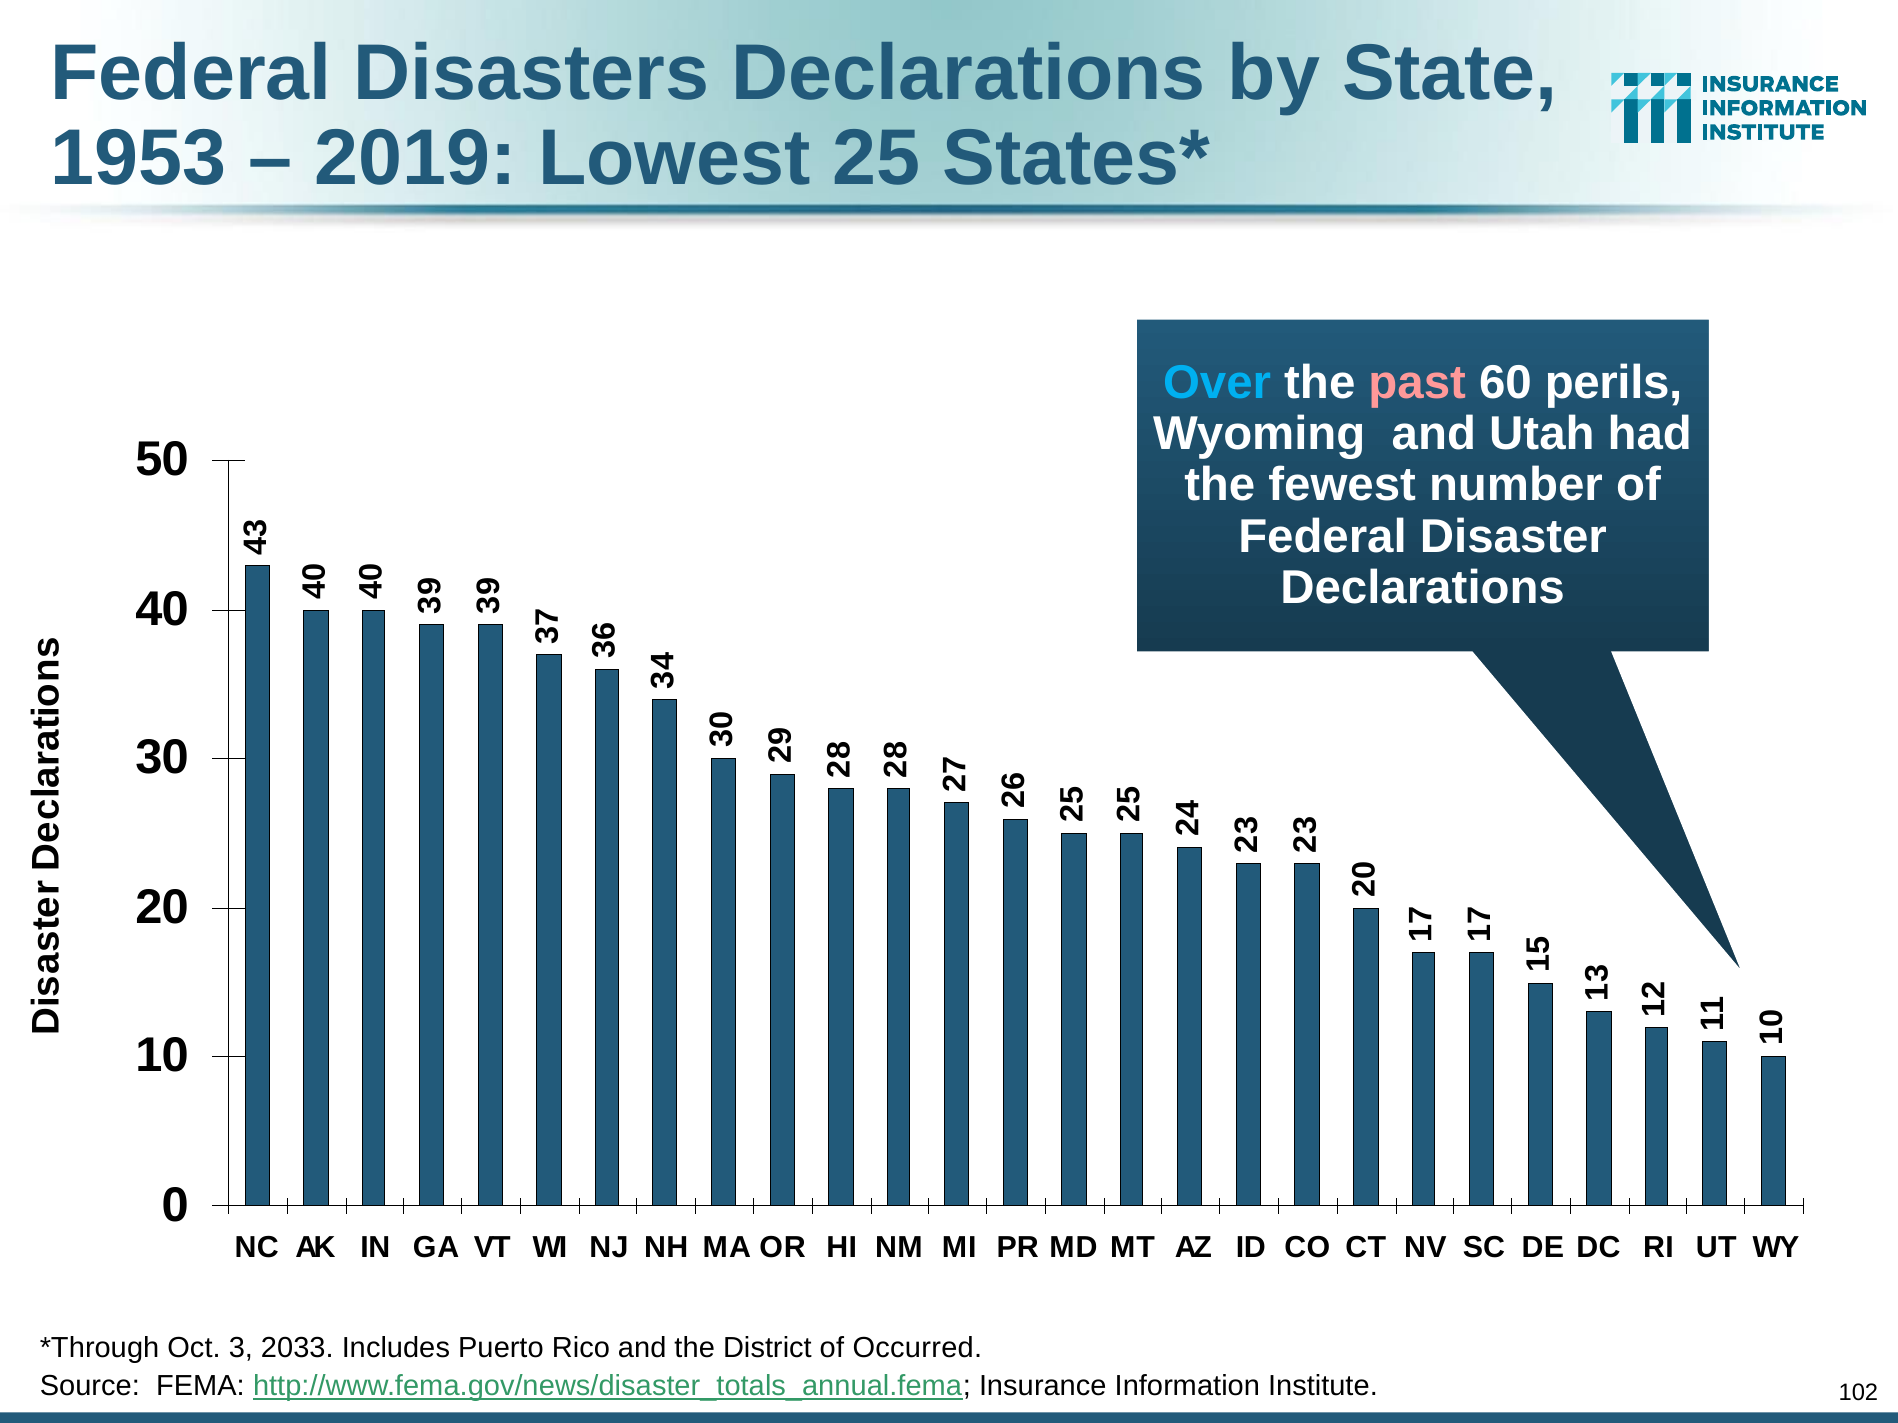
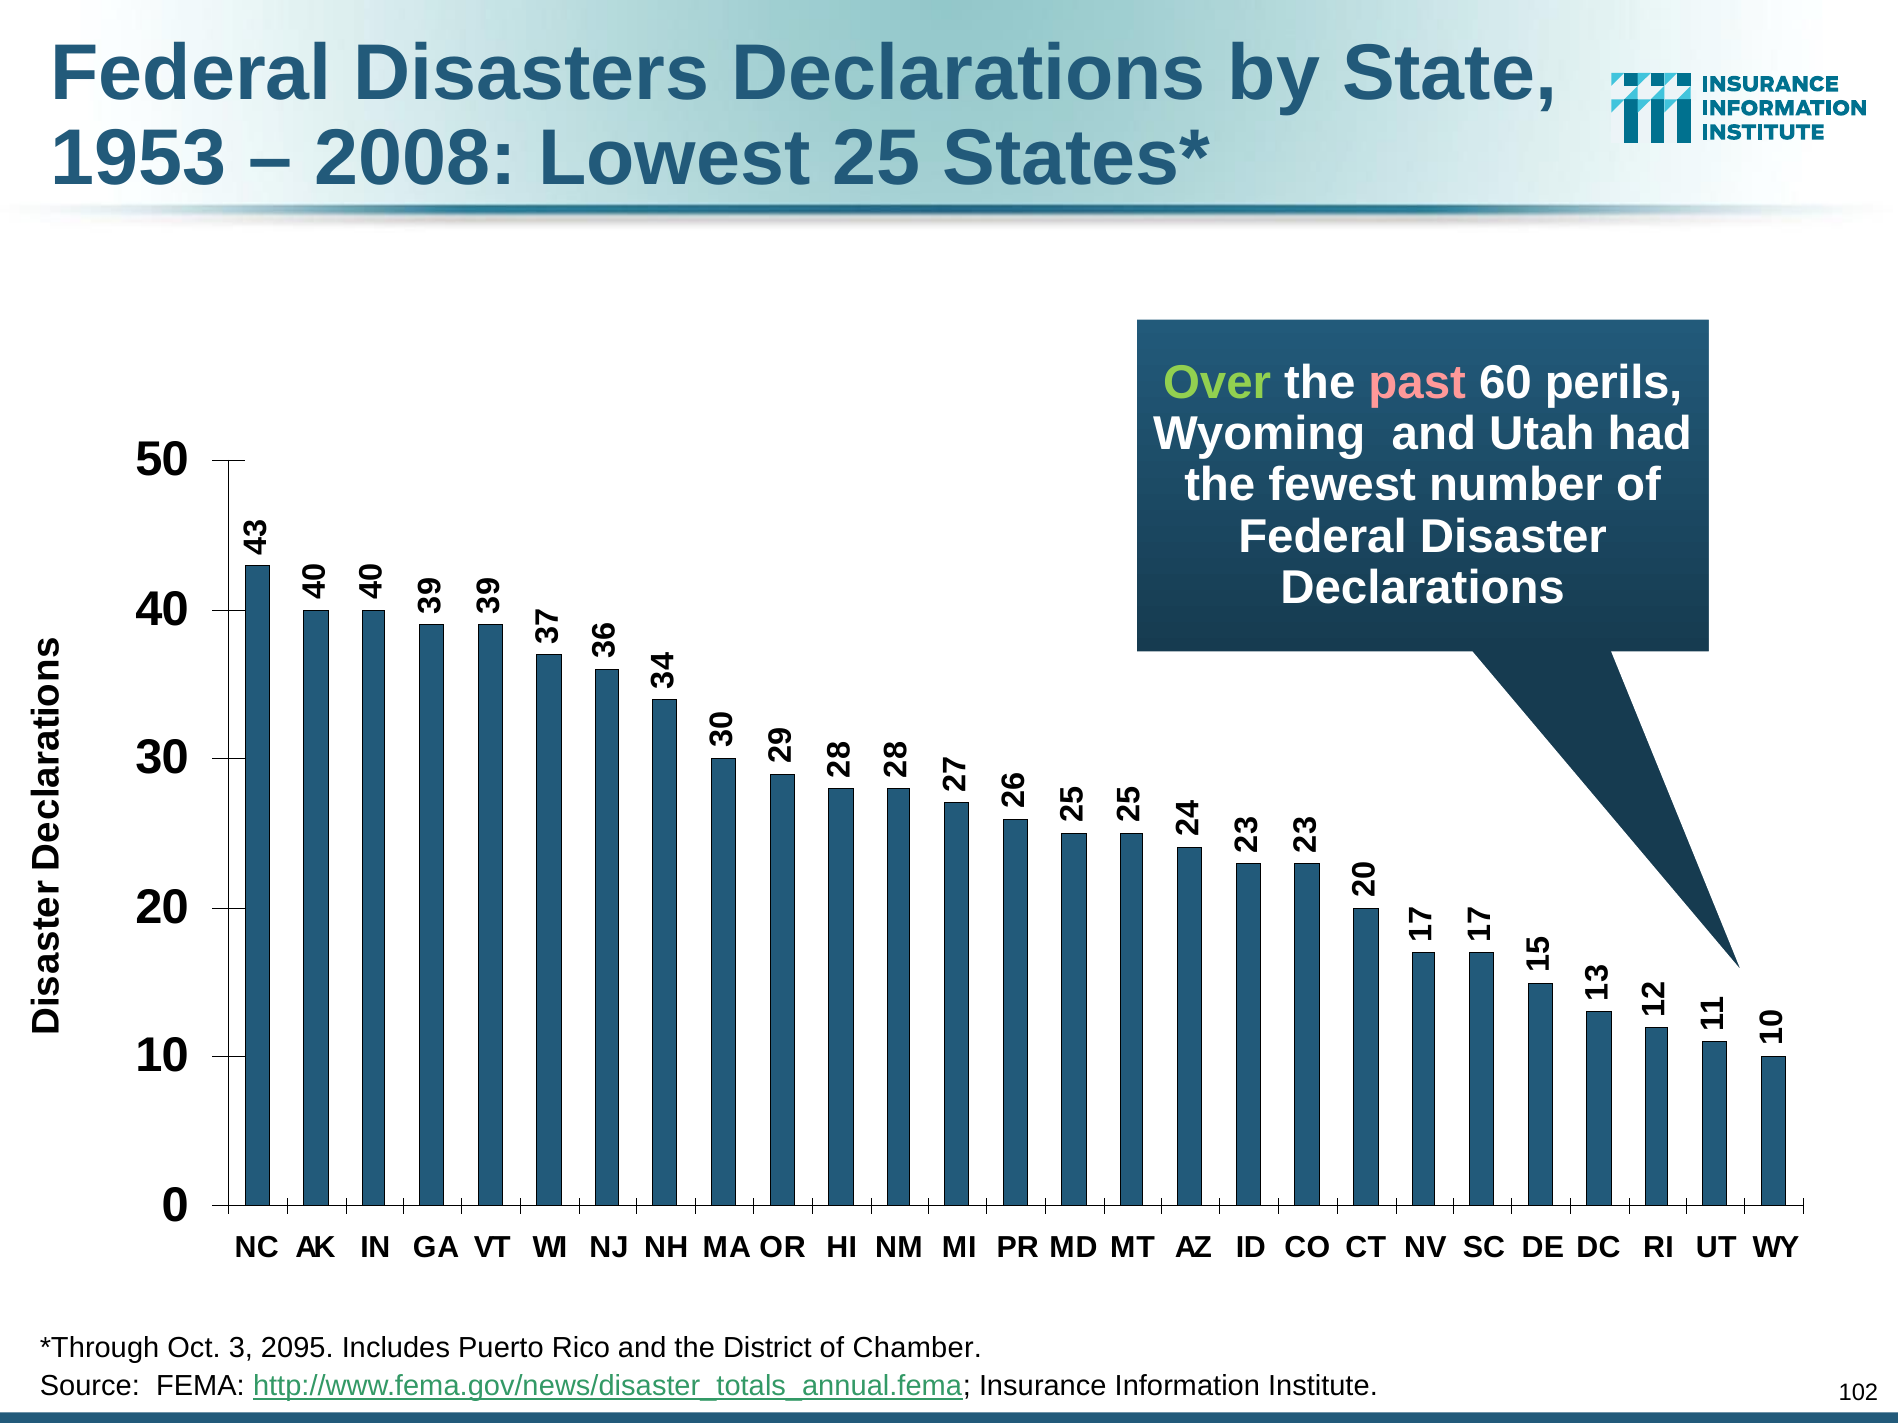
2019: 2019 -> 2008 (416, 159)
Over colour: light blue -> light green (1217, 383)
2033: 2033 -> 2095 (297, 1348)
Occurred: Occurred -> Chamber (917, 1348)
